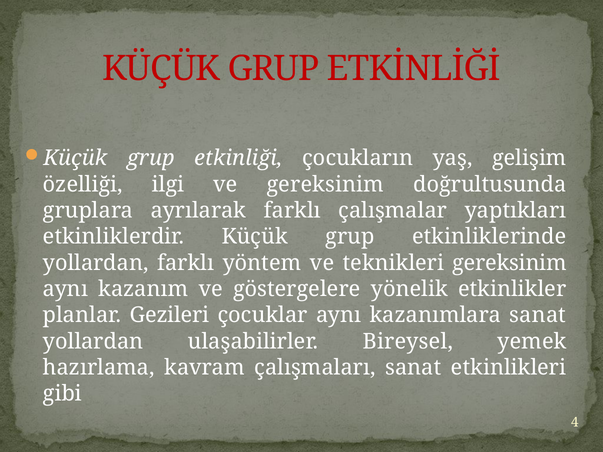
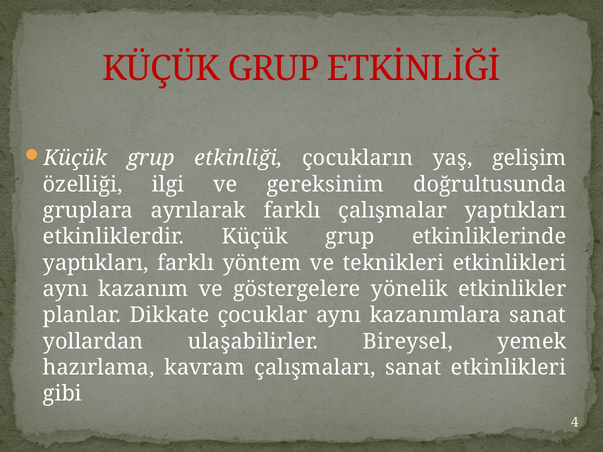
yollardan: yollardan -> yaptıkları (96, 263)
teknikleri gereksinim: gereksinim -> etkinlikleri (510, 263)
Gezileri: Gezileri -> Dikkate (169, 315)
